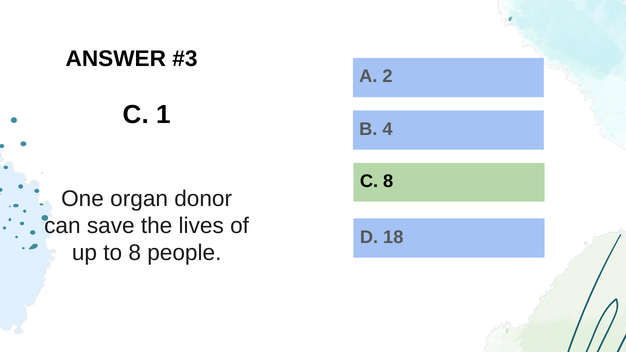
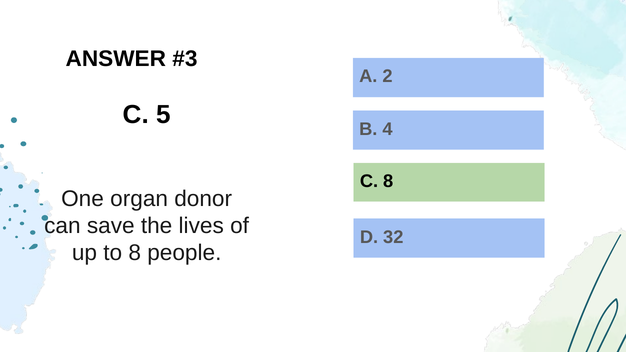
1: 1 -> 5 (163, 115)
18: 18 -> 32 (393, 237)
